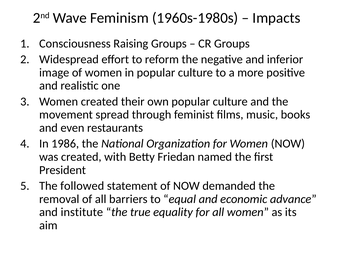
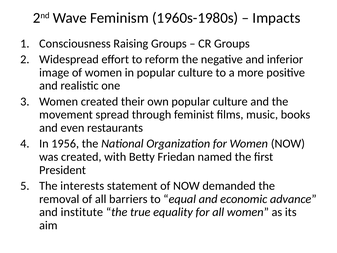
1986: 1986 -> 1956 (65, 144)
followed: followed -> interests (82, 186)
